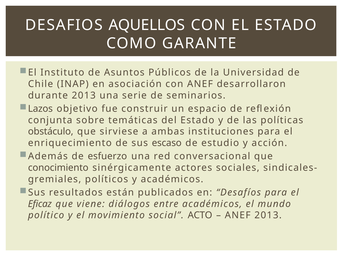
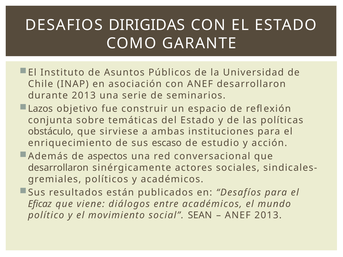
AQUELLOS: AQUELLOS -> DIRIGIDAS (147, 25)
esfuerzo: esfuerzo -> aspectos (107, 156)
conocimiento: conocimiento -> desarrollaron (58, 168)
ACTO: ACTO -> SEAN (200, 216)
